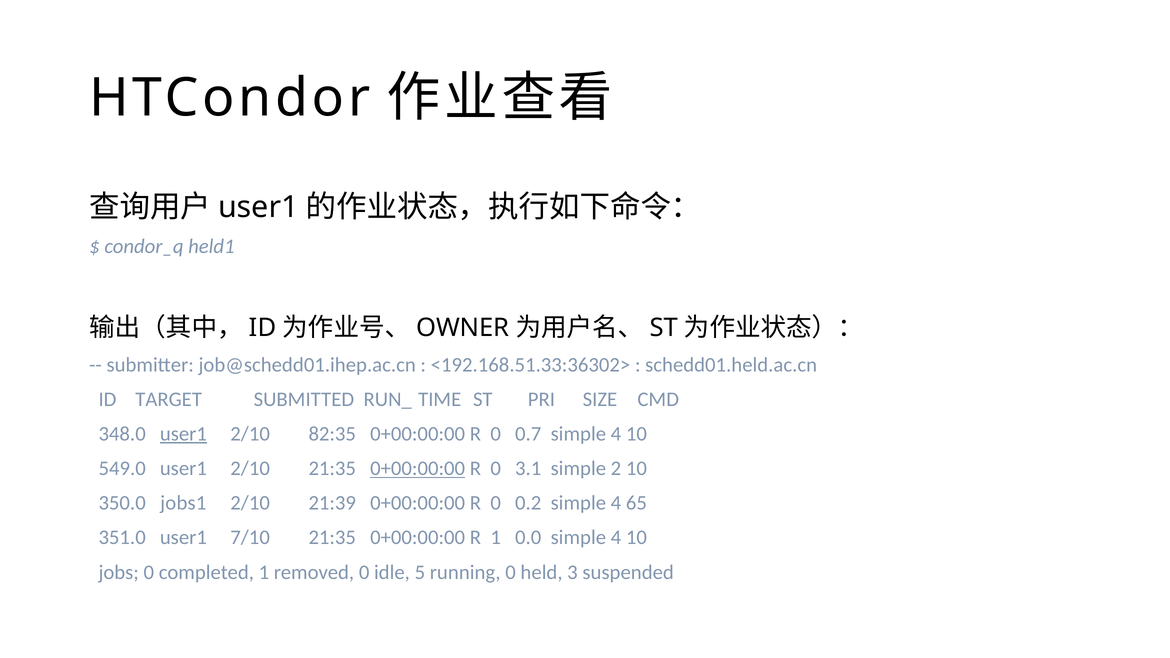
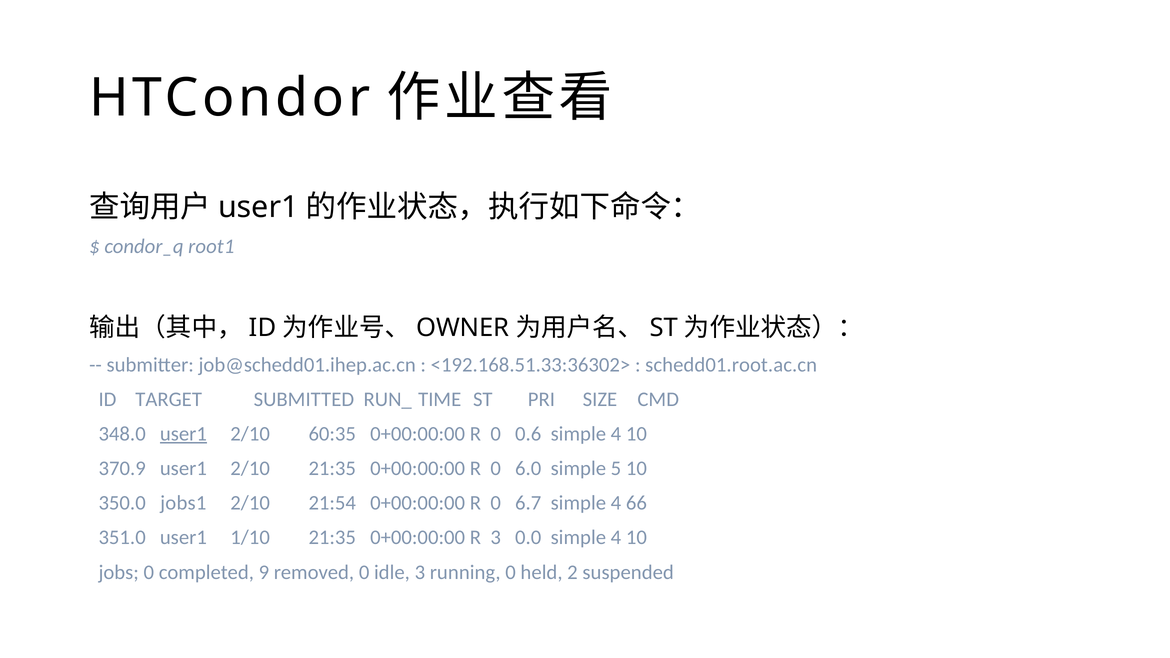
held1: held1 -> root1 (211, 247)
schedd01.held.ac.cn: schedd01.held.ac.cn -> schedd01.root.ac.cn (731, 365)
82:35: 82:35 -> 60:35 (332, 434)
0.7: 0.7 -> 0.6 (528, 434)
549.0: 549.0 -> 370.9 (122, 469)
0+00:00:00 underline: present -> none (418, 469)
3.1: 3.1 -> 6.0 (528, 469)
2: 2 -> 5 (616, 469)
21:39: 21:39 -> 21:54 (332, 503)
0.2: 0.2 -> 6.7 (528, 503)
65: 65 -> 66 (636, 503)
7/10: 7/10 -> 1/10 (250, 538)
R 1: 1 -> 3 (496, 538)
completed 1: 1 -> 9 (264, 572)
idle 5: 5 -> 3 (420, 572)
3: 3 -> 2 (572, 572)
